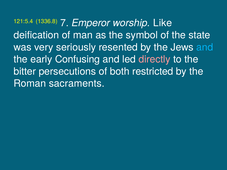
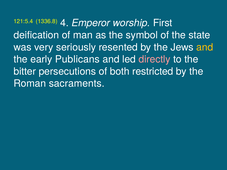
7: 7 -> 4 (65, 23)
Like: Like -> First (163, 23)
and colour: light blue -> yellow (205, 47)
Confusing: Confusing -> Publicans (77, 59)
